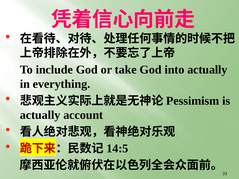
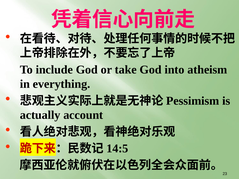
into actually: actually -> atheism (207, 70)
